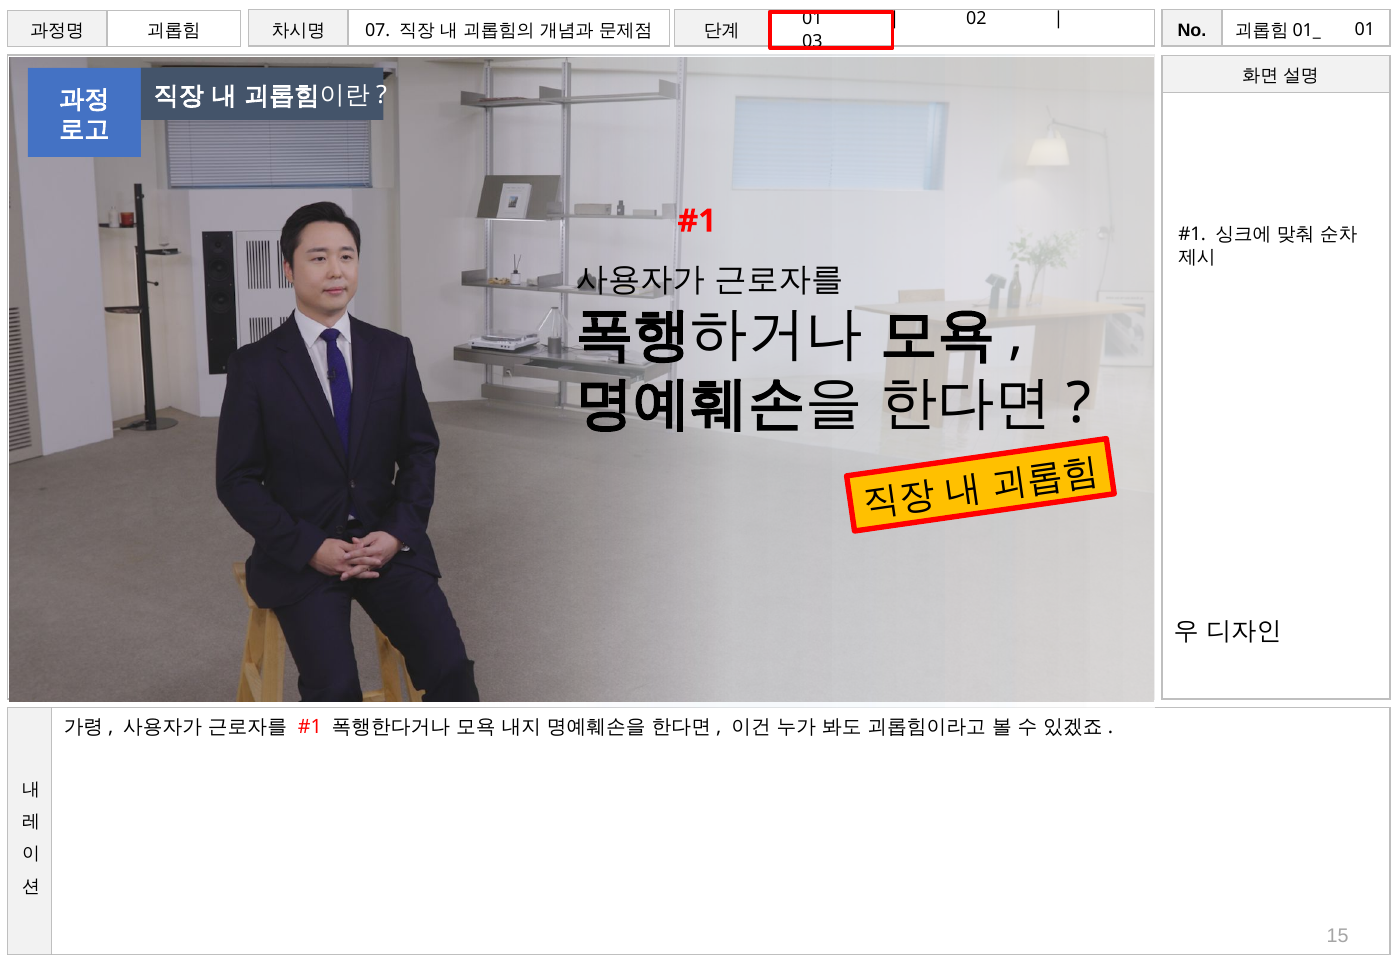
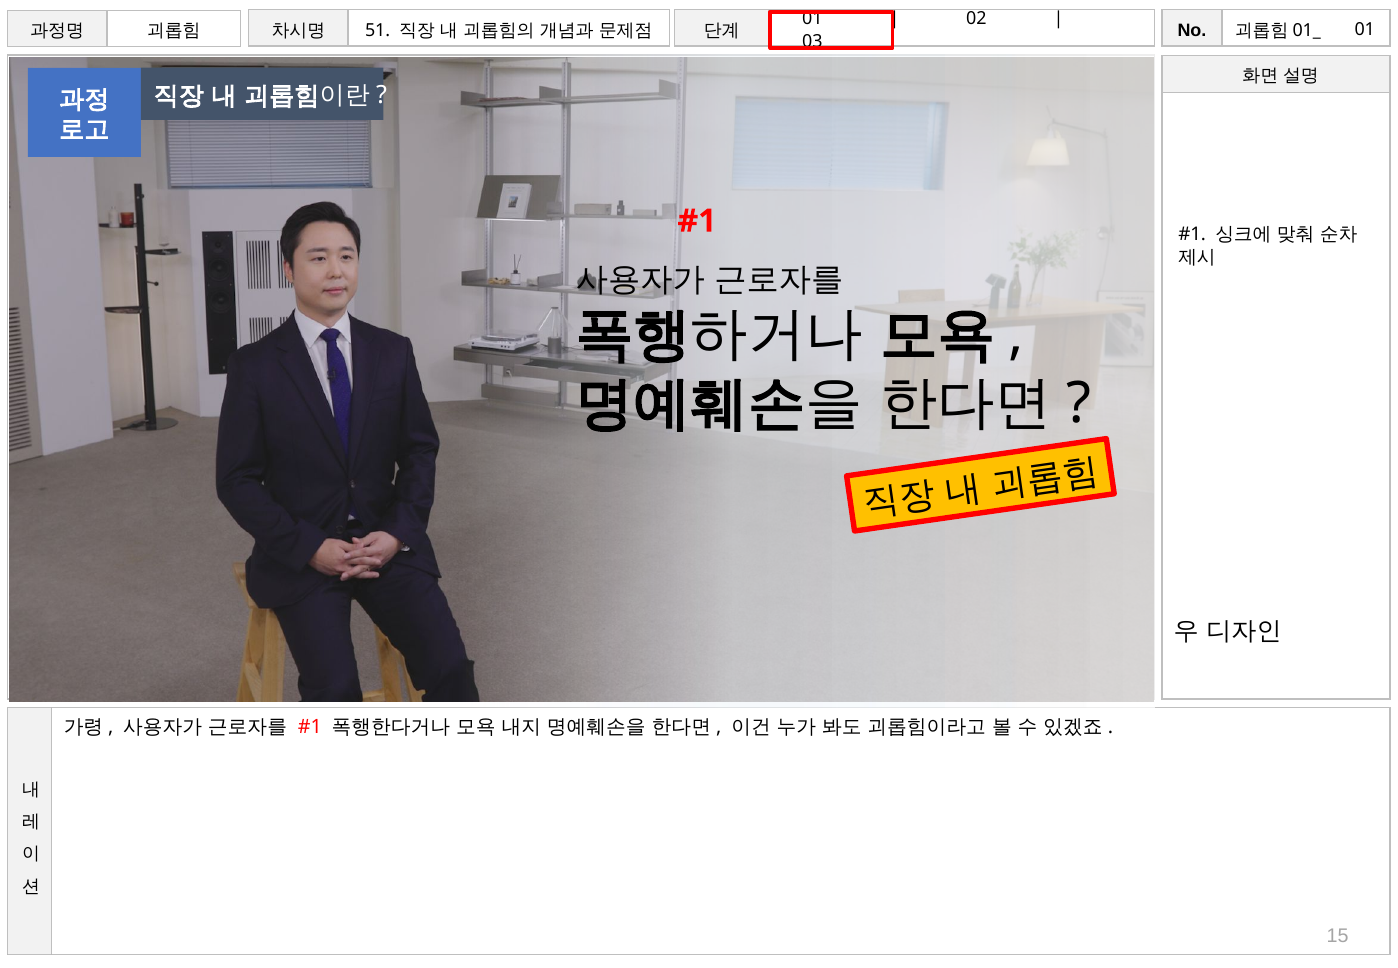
07: 07 -> 51 (378, 30)
